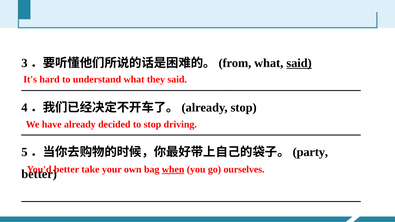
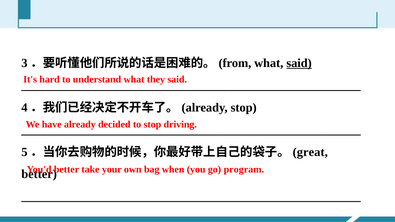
party: party -> great (310, 152)
when underline: present -> none (173, 170)
ourselves: ourselves -> program (244, 170)
